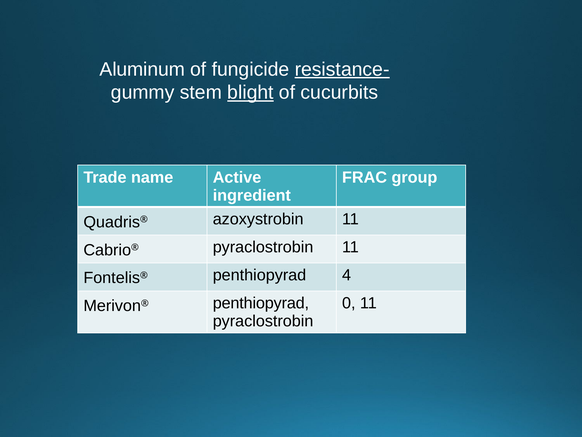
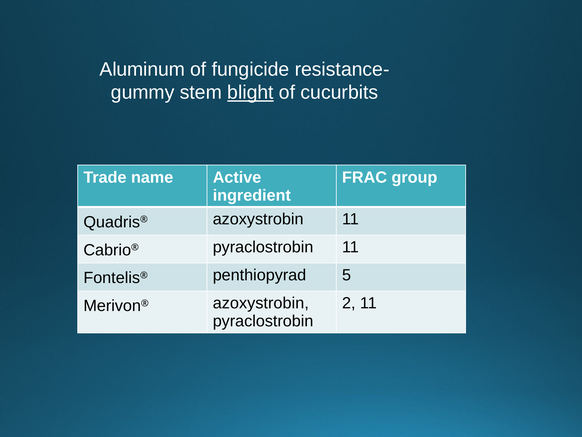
resistance- underline: present -> none (342, 69)
4: 4 -> 5 (347, 275)
0: 0 -> 2 (349, 303)
penthiopyrad: penthiopyrad -> azoxystrobin (261, 303)
